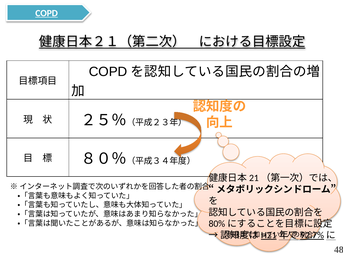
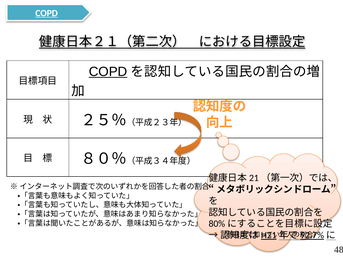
COPD underline: none -> present (108, 71)
